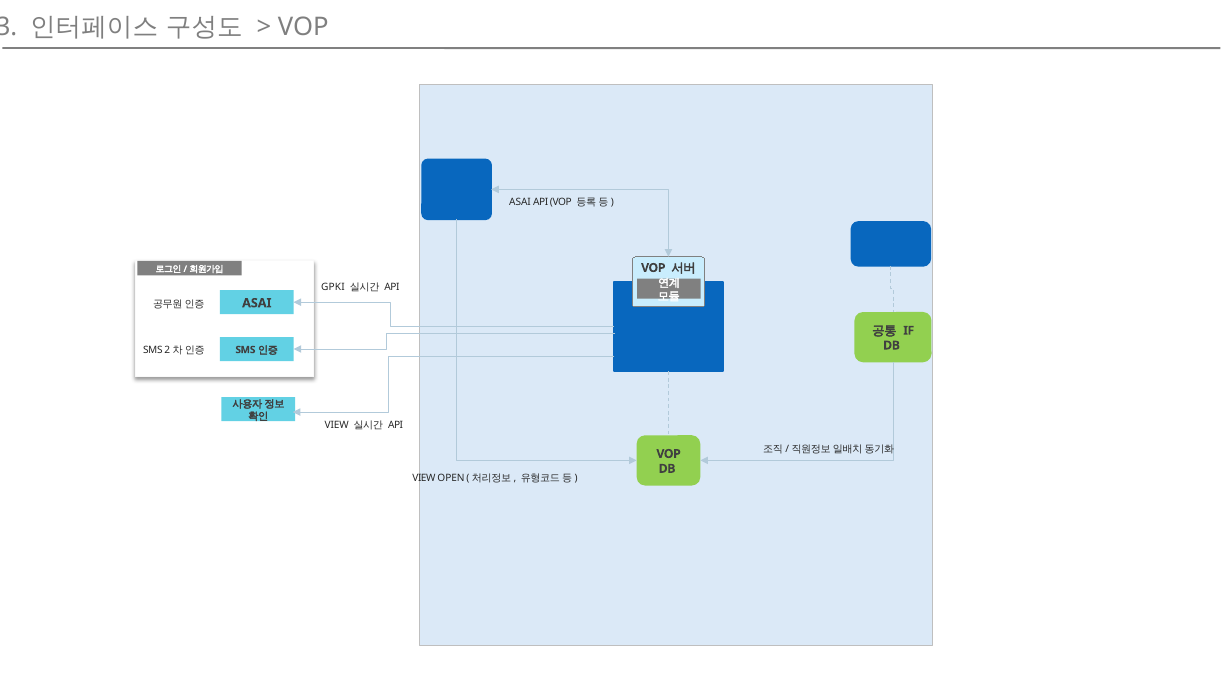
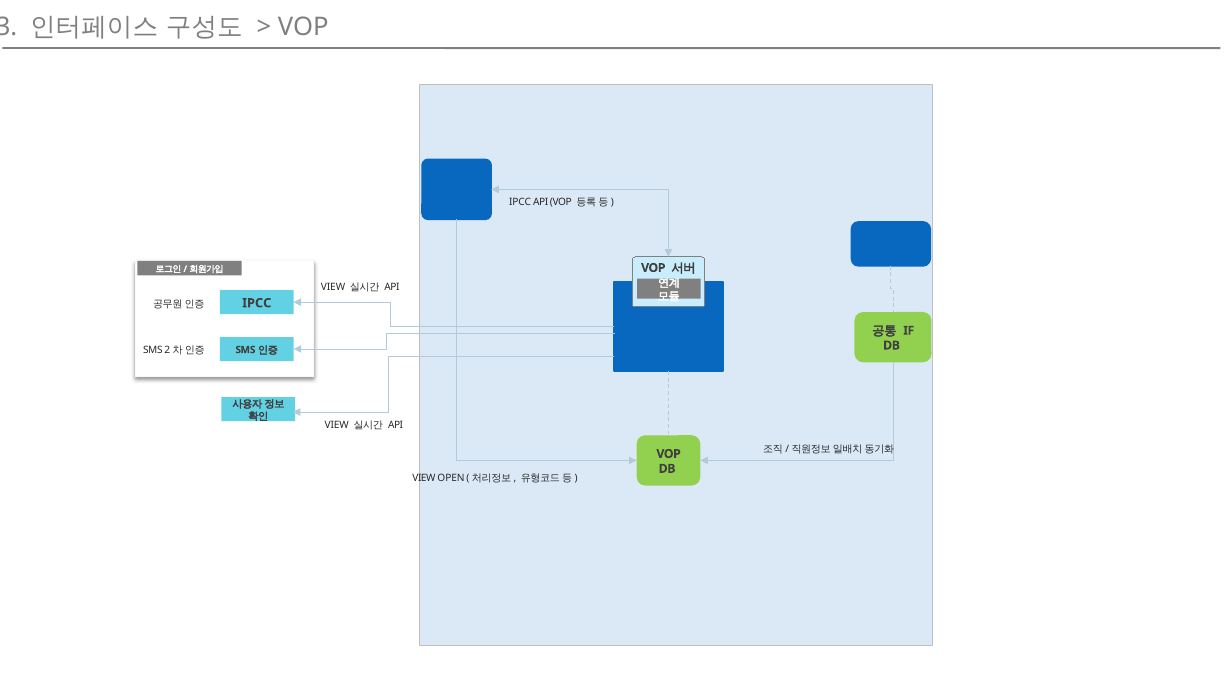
ASAI: ASAI -> IPCC (520, 203)
GPKI: GPKI -> VIEW (333, 288)
ASAI: ASAI -> IPCC (257, 303)
